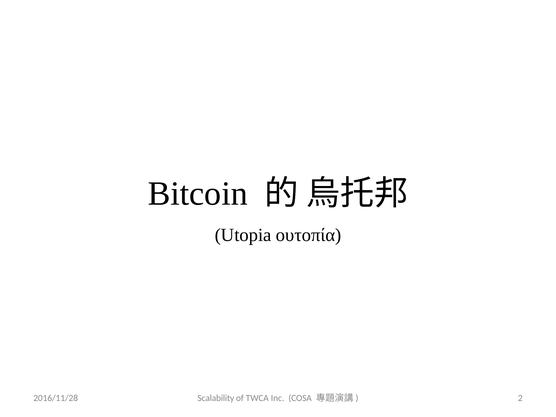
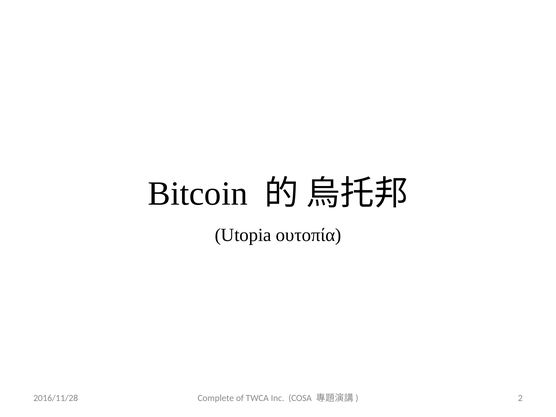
Scalability: Scalability -> Complete (216, 398)
